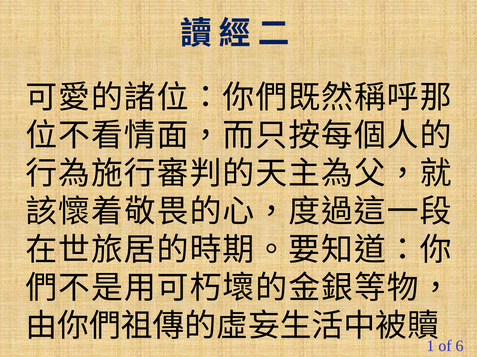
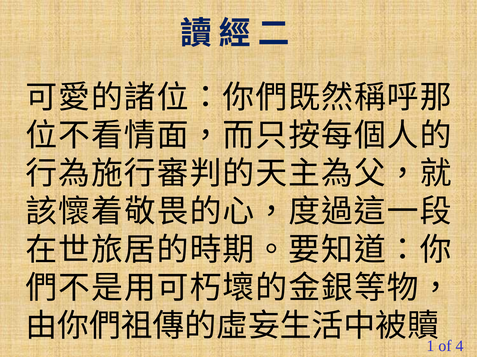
6: 6 -> 4 (460, 347)
